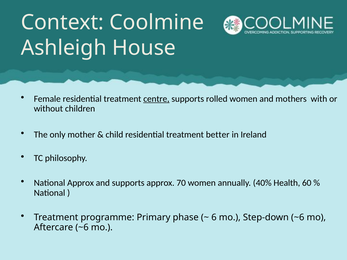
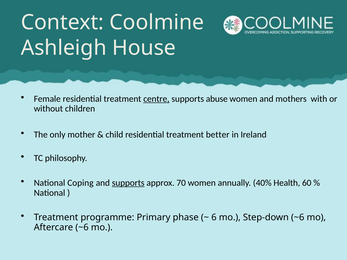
rolled: rolled -> abuse (217, 99)
National Approx: Approx -> Coping (80, 183)
supports underline: none -> present (128, 183)
